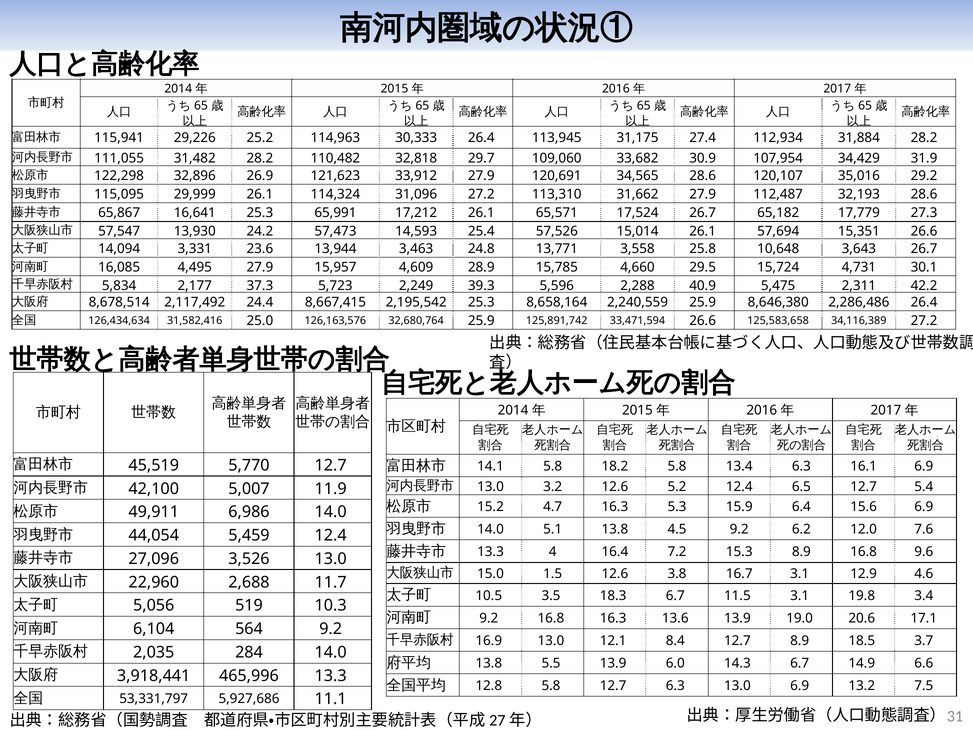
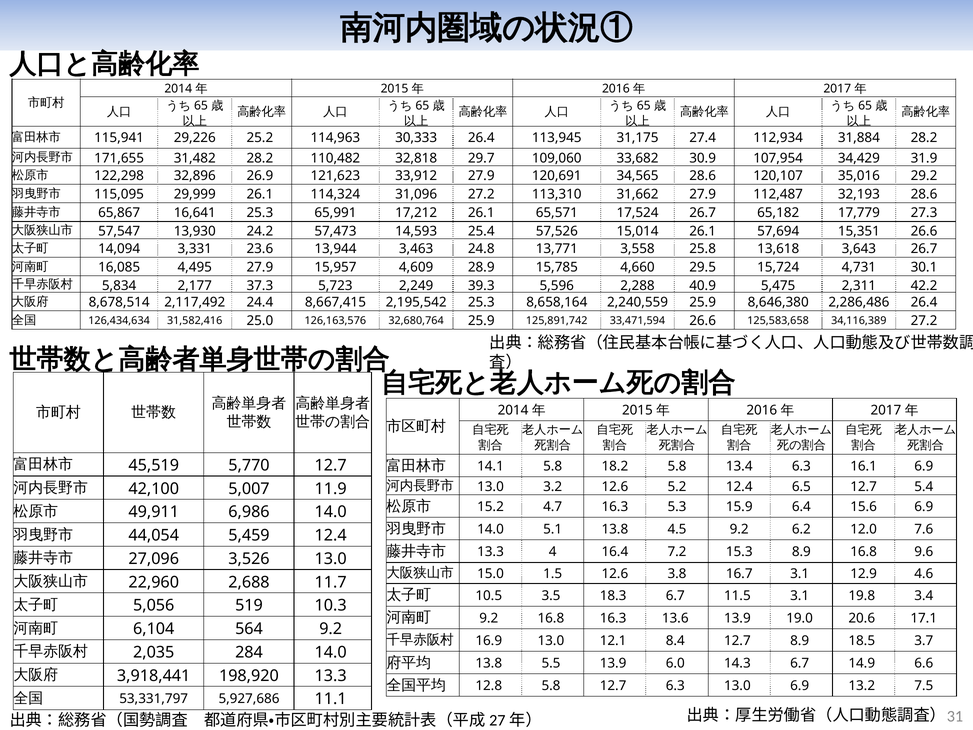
111,055: 111,055 -> 171,655 (119, 158)
10,648: 10,648 -> 13,618 (778, 249)
465,996: 465,996 -> 198,920 (249, 675)
